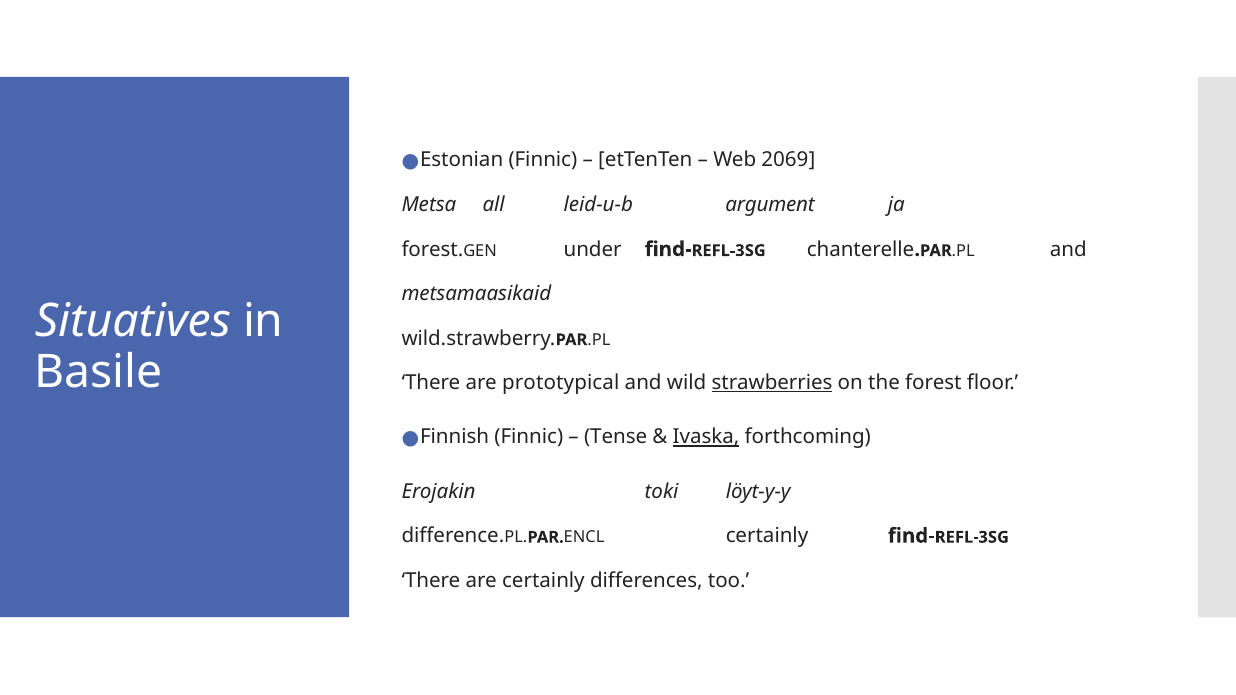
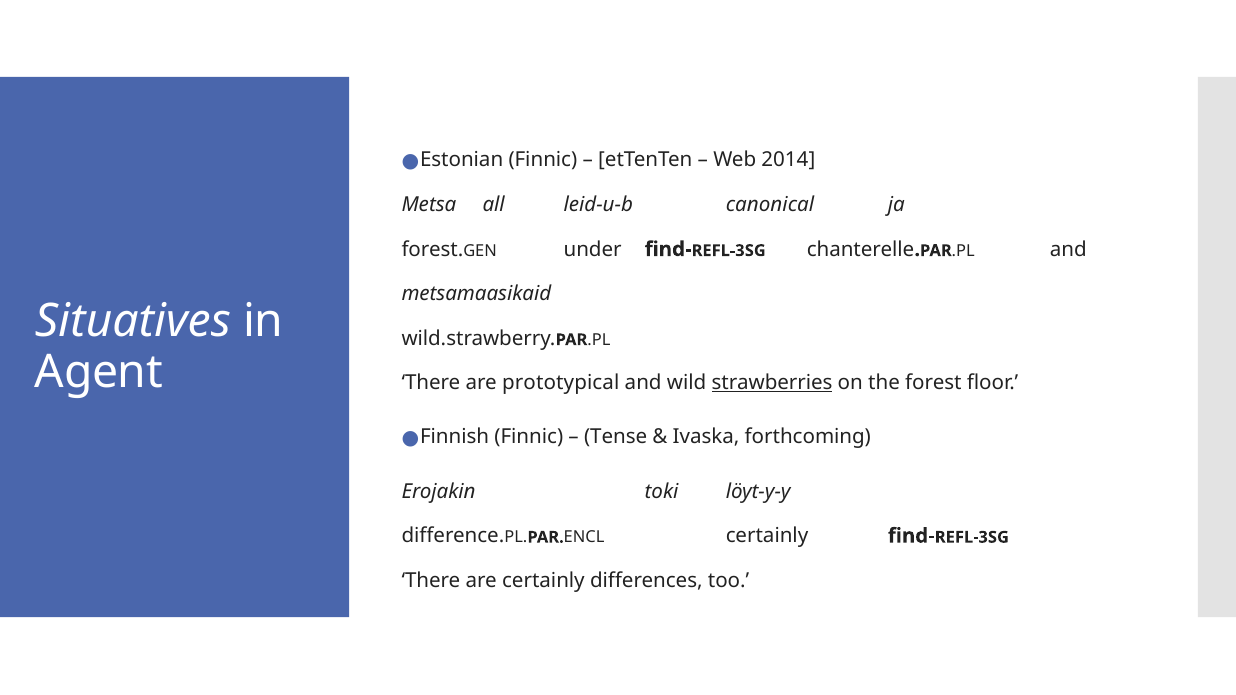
2069: 2069 -> 2014 (788, 160)
argument: argument -> canonical (770, 205)
Basile: Basile -> Agent (99, 372)
Ivaska underline: present -> none (706, 437)
